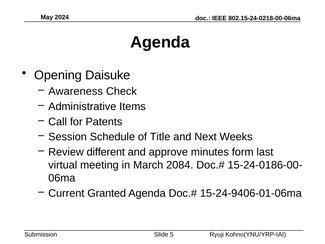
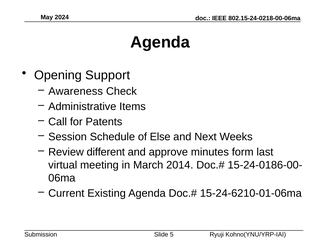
Daisuke: Daisuke -> Support (108, 75)
Title: Title -> Else (160, 137)
2084: 2084 -> 2014 (180, 165)
Granted: Granted -> Existing (107, 193)
15-24-9406-01-06ma: 15-24-9406-01-06ma -> 15-24-6210-01-06ma (251, 193)
